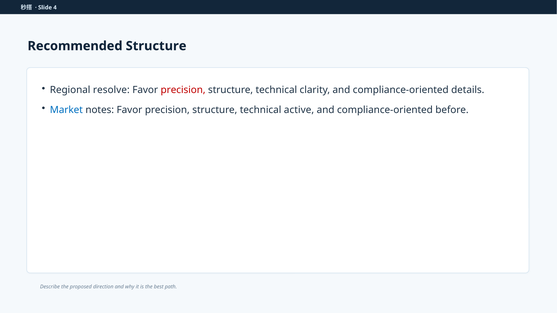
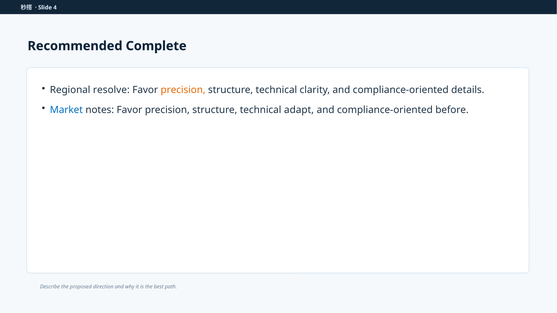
Recommended Structure: Structure -> Complete (156, 46)
precision colour: red -> orange (183, 90)
active: active -> adapt (299, 110)
